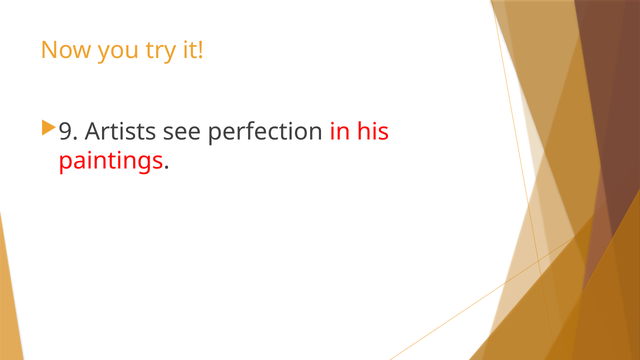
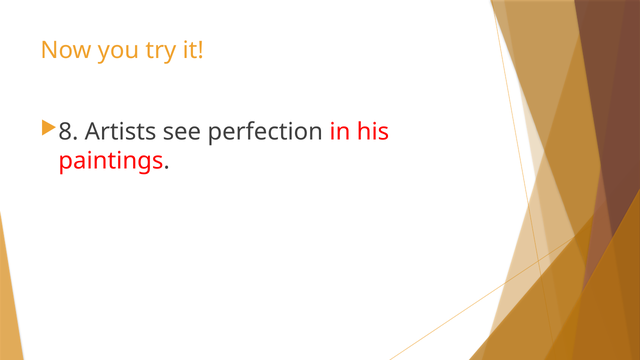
9: 9 -> 8 (68, 132)
